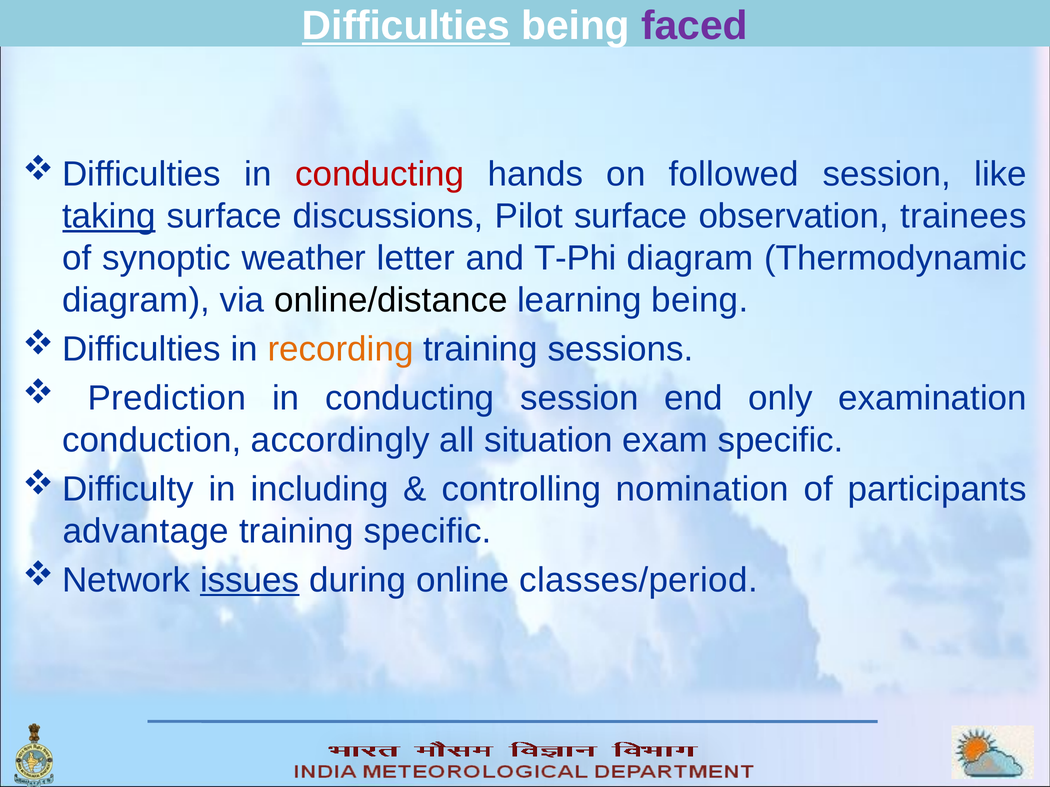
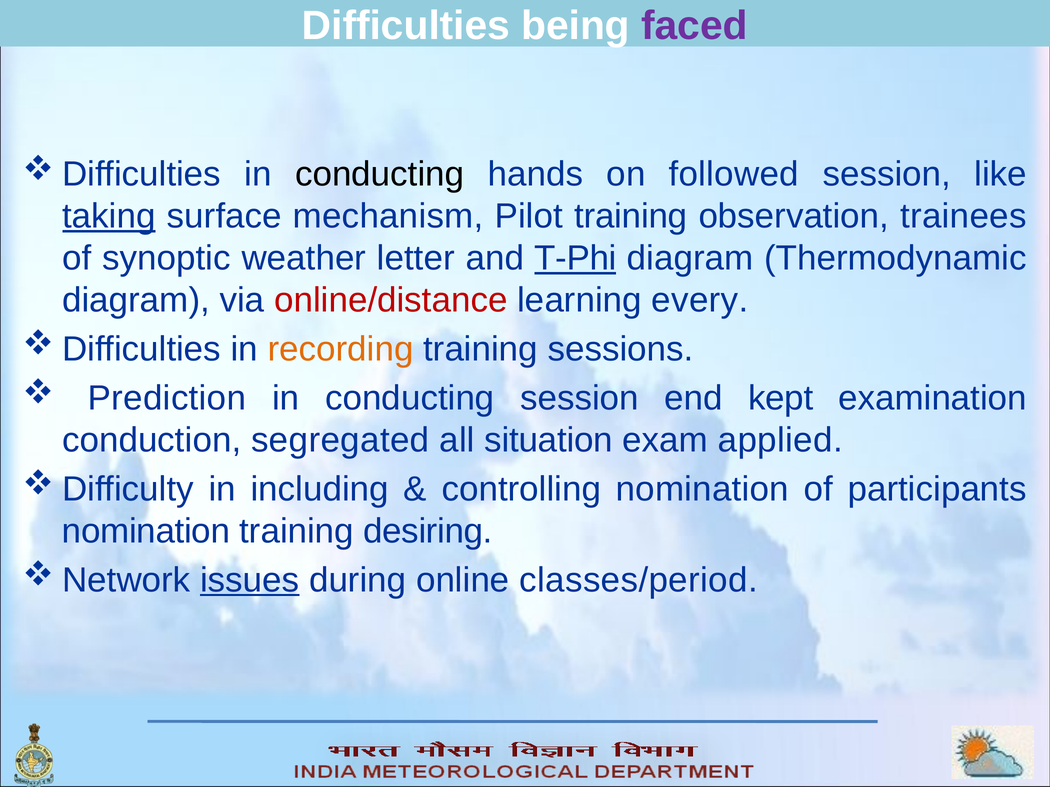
Difficulties underline: present -> none (406, 26)
conducting colour: red -> black (380, 174)
discussions: discussions -> mechanism (388, 216)
Pilot surface: surface -> training (631, 216)
T-Phi underline: none -> present (575, 258)
online/distance colour: black -> red (391, 300)
learning being: being -> every (700, 300)
only: only -> kept (781, 398)
accordingly: accordingly -> segregated (340, 440)
exam specific: specific -> applied (780, 440)
advantage: advantage -> nomination (146, 531)
training specific: specific -> desiring (428, 531)
